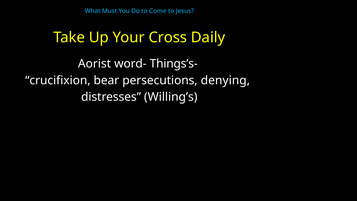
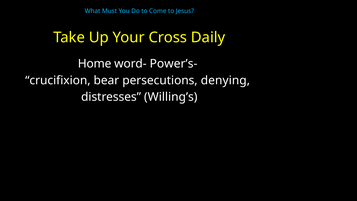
Aorist: Aorist -> Home (95, 64)
Things’s-: Things’s- -> Power’s- (174, 64)
